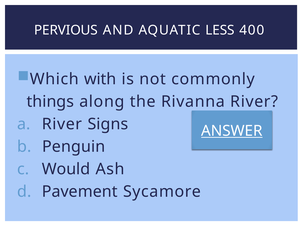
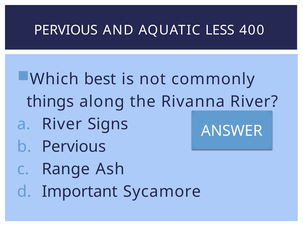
with: with -> best (100, 79)
ANSWER underline: present -> none (232, 131)
Penguin: Penguin -> Pervious (74, 147)
Would: Would -> Range (66, 169)
Pavement: Pavement -> Important (80, 192)
